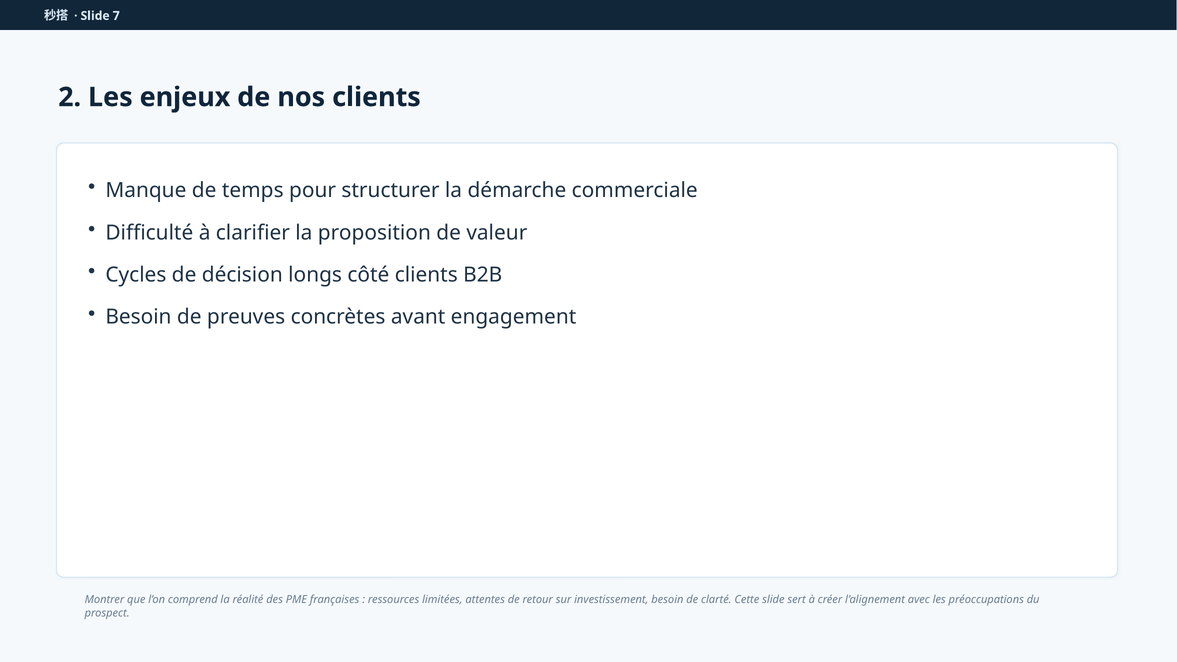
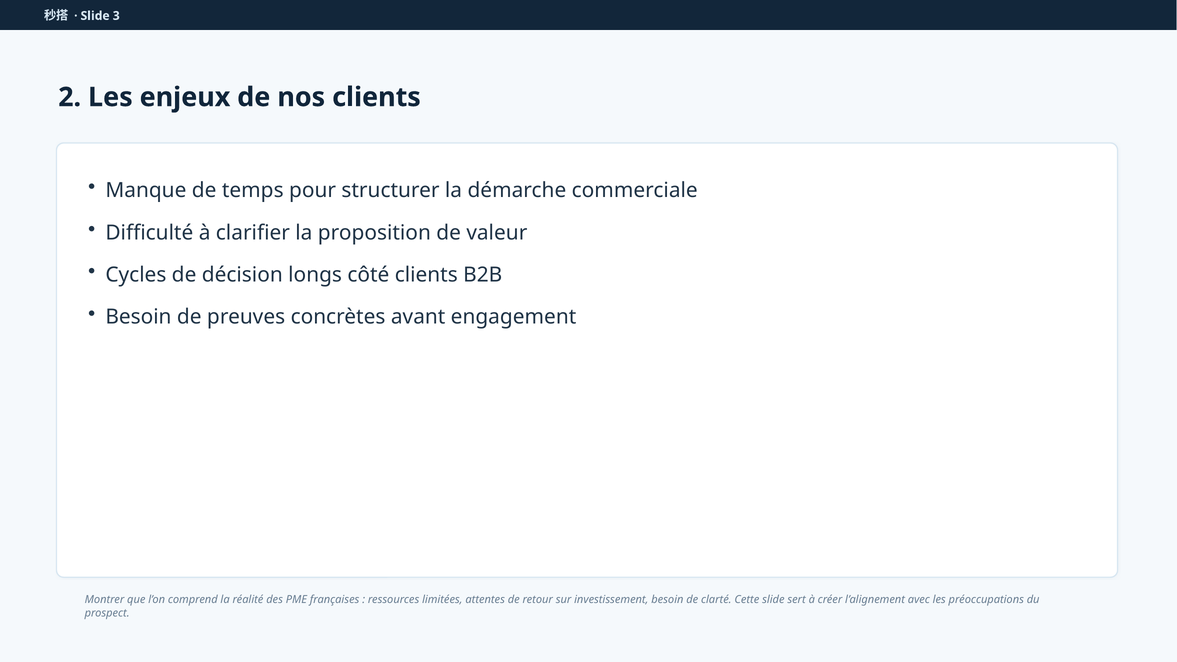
7: 7 -> 3 (116, 16)
